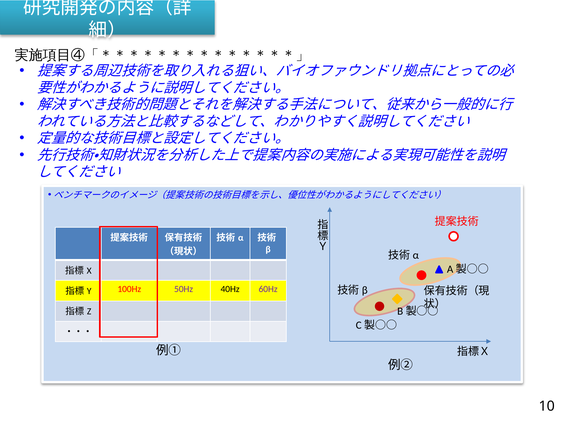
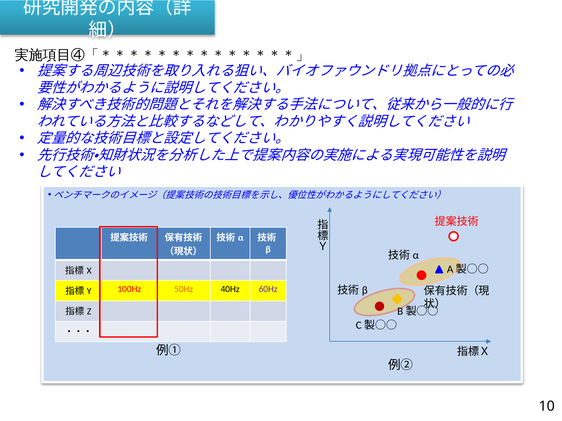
50Hz colour: purple -> orange (184, 289)
